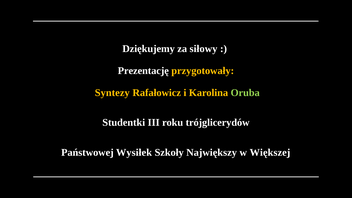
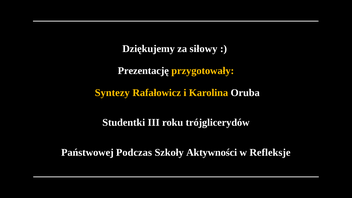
Oruba colour: light green -> white (245, 93)
Wysiłek: Wysiłek -> Podczas (134, 152)
Największy: Największy -> Aktywności (212, 152)
Większej: Większej -> Refleksje (270, 152)
